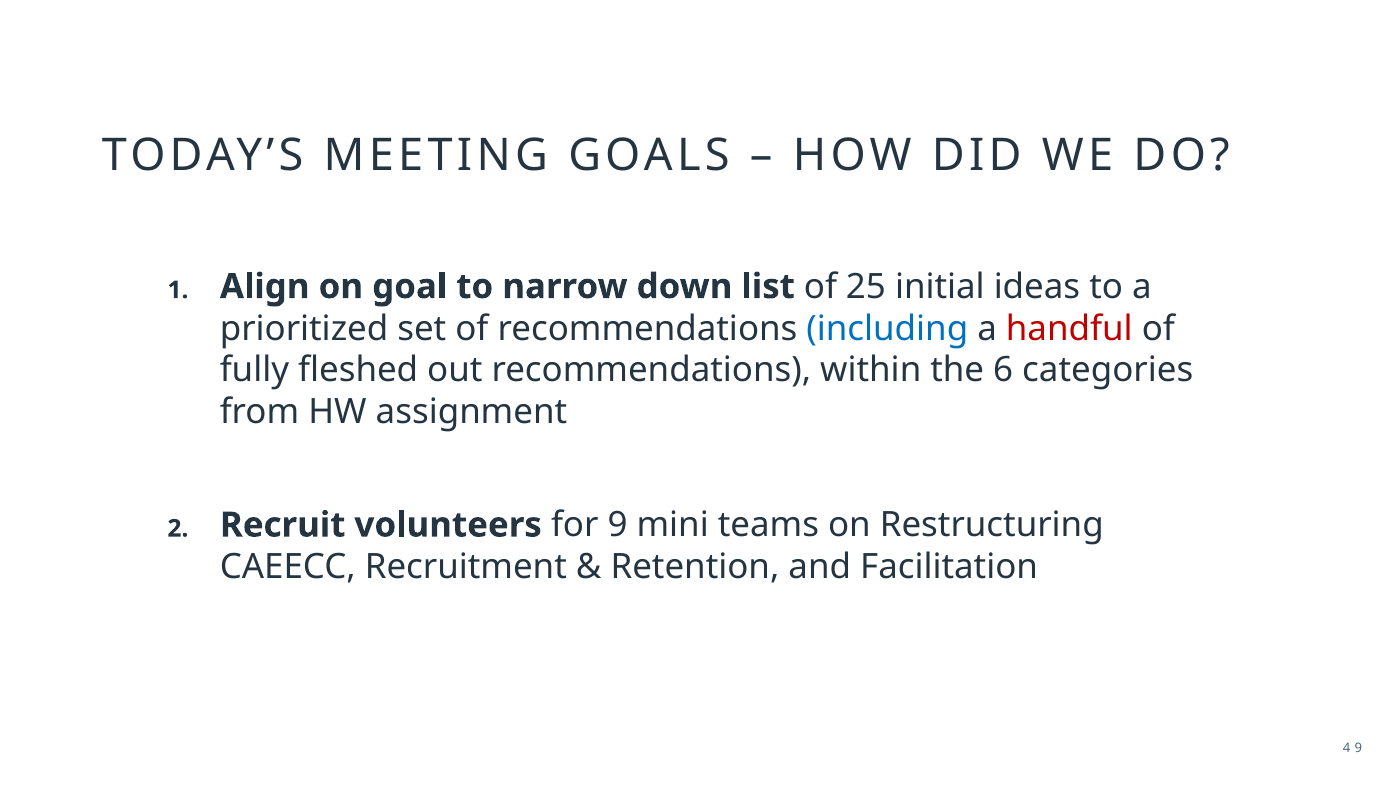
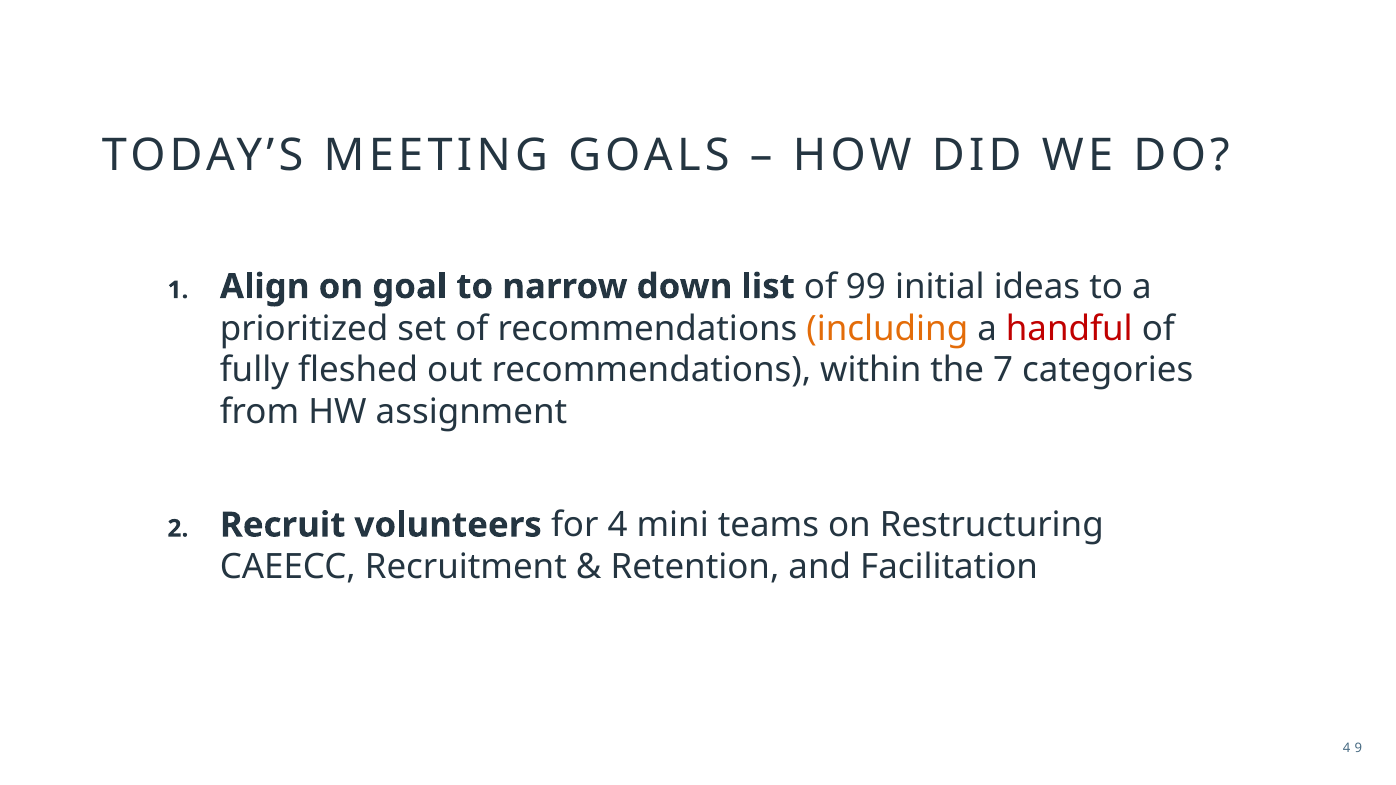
25: 25 -> 99 (866, 287)
including colour: blue -> orange (887, 329)
6: 6 -> 7 (1003, 370)
for 9: 9 -> 4 (618, 525)
